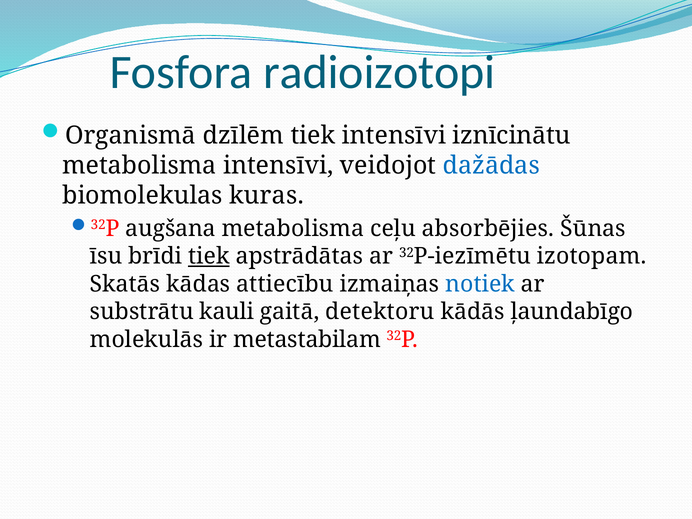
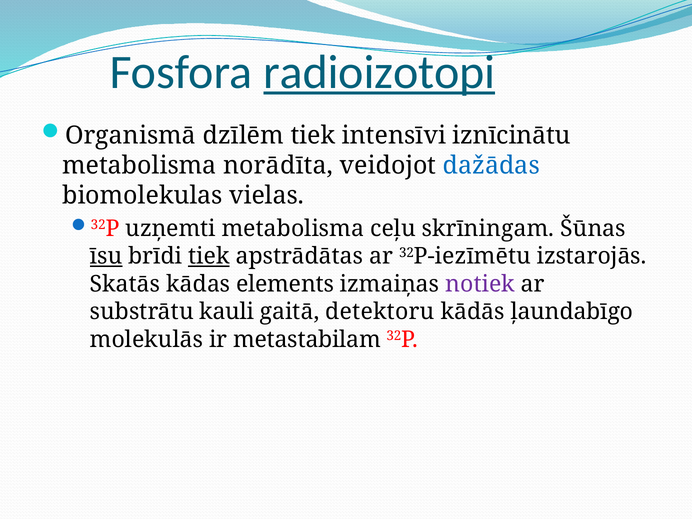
radioizotopi underline: none -> present (379, 73)
metabolisma intensīvi: intensīvi -> norādīta (278, 165)
kuras: kuras -> vielas (267, 195)
augšana: augšana -> uzņemti (171, 229)
absorbējies: absorbējies -> skrīningam (488, 229)
īsu underline: none -> present (106, 256)
izotopam: izotopam -> izstarojās (592, 256)
attiecību: attiecību -> elements (285, 284)
notiek colour: blue -> purple (480, 284)
